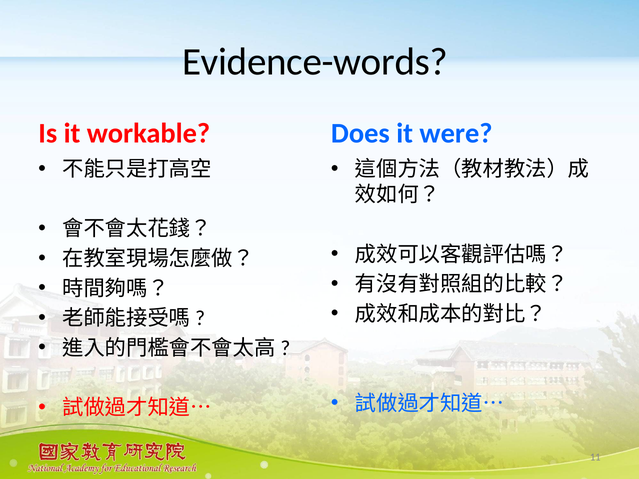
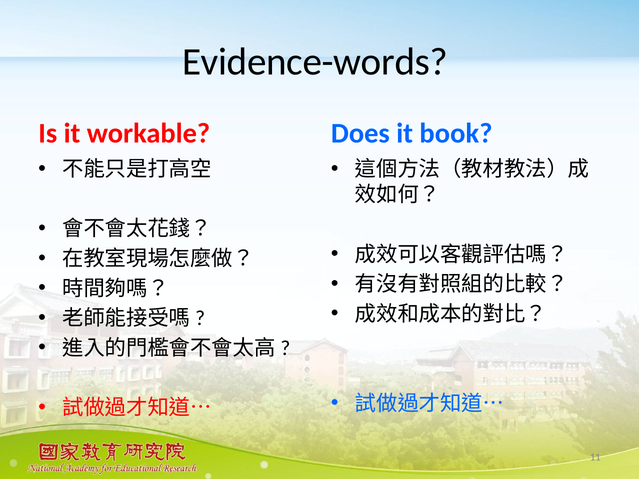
were: were -> book (456, 134)
